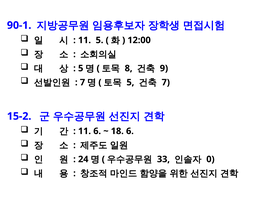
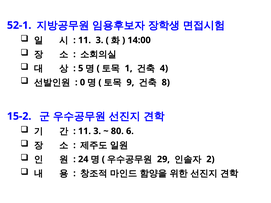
90-1: 90-1 -> 52-1 (19, 25)
5: 5 -> 3 (100, 40)
12:00: 12:00 -> 14:00 (139, 40)
8: 8 -> 1 (129, 68)
9: 9 -> 4 (164, 68)
7: 7 -> 0 (82, 82)
5: 5 -> 9 (130, 82)
7: 7 -> 8 (166, 82)
6: 6 -> 3 (97, 131)
18: 18 -> 80 (117, 131)
33: 33 -> 29 (163, 159)
0: 0 -> 2 (210, 159)
